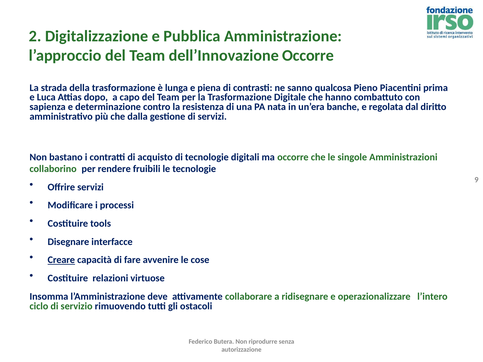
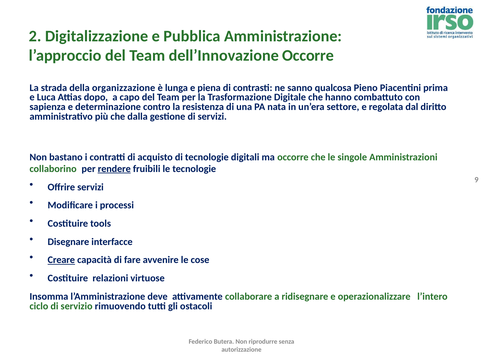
della trasformazione: trasformazione -> organizzazione (124, 88)
banche: banche -> settore (343, 107)
rendere underline: none -> present (114, 169)
